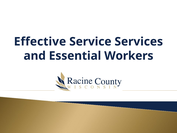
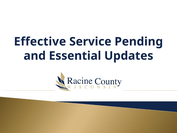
Services: Services -> Pending (139, 42)
Workers: Workers -> Updates (129, 56)
